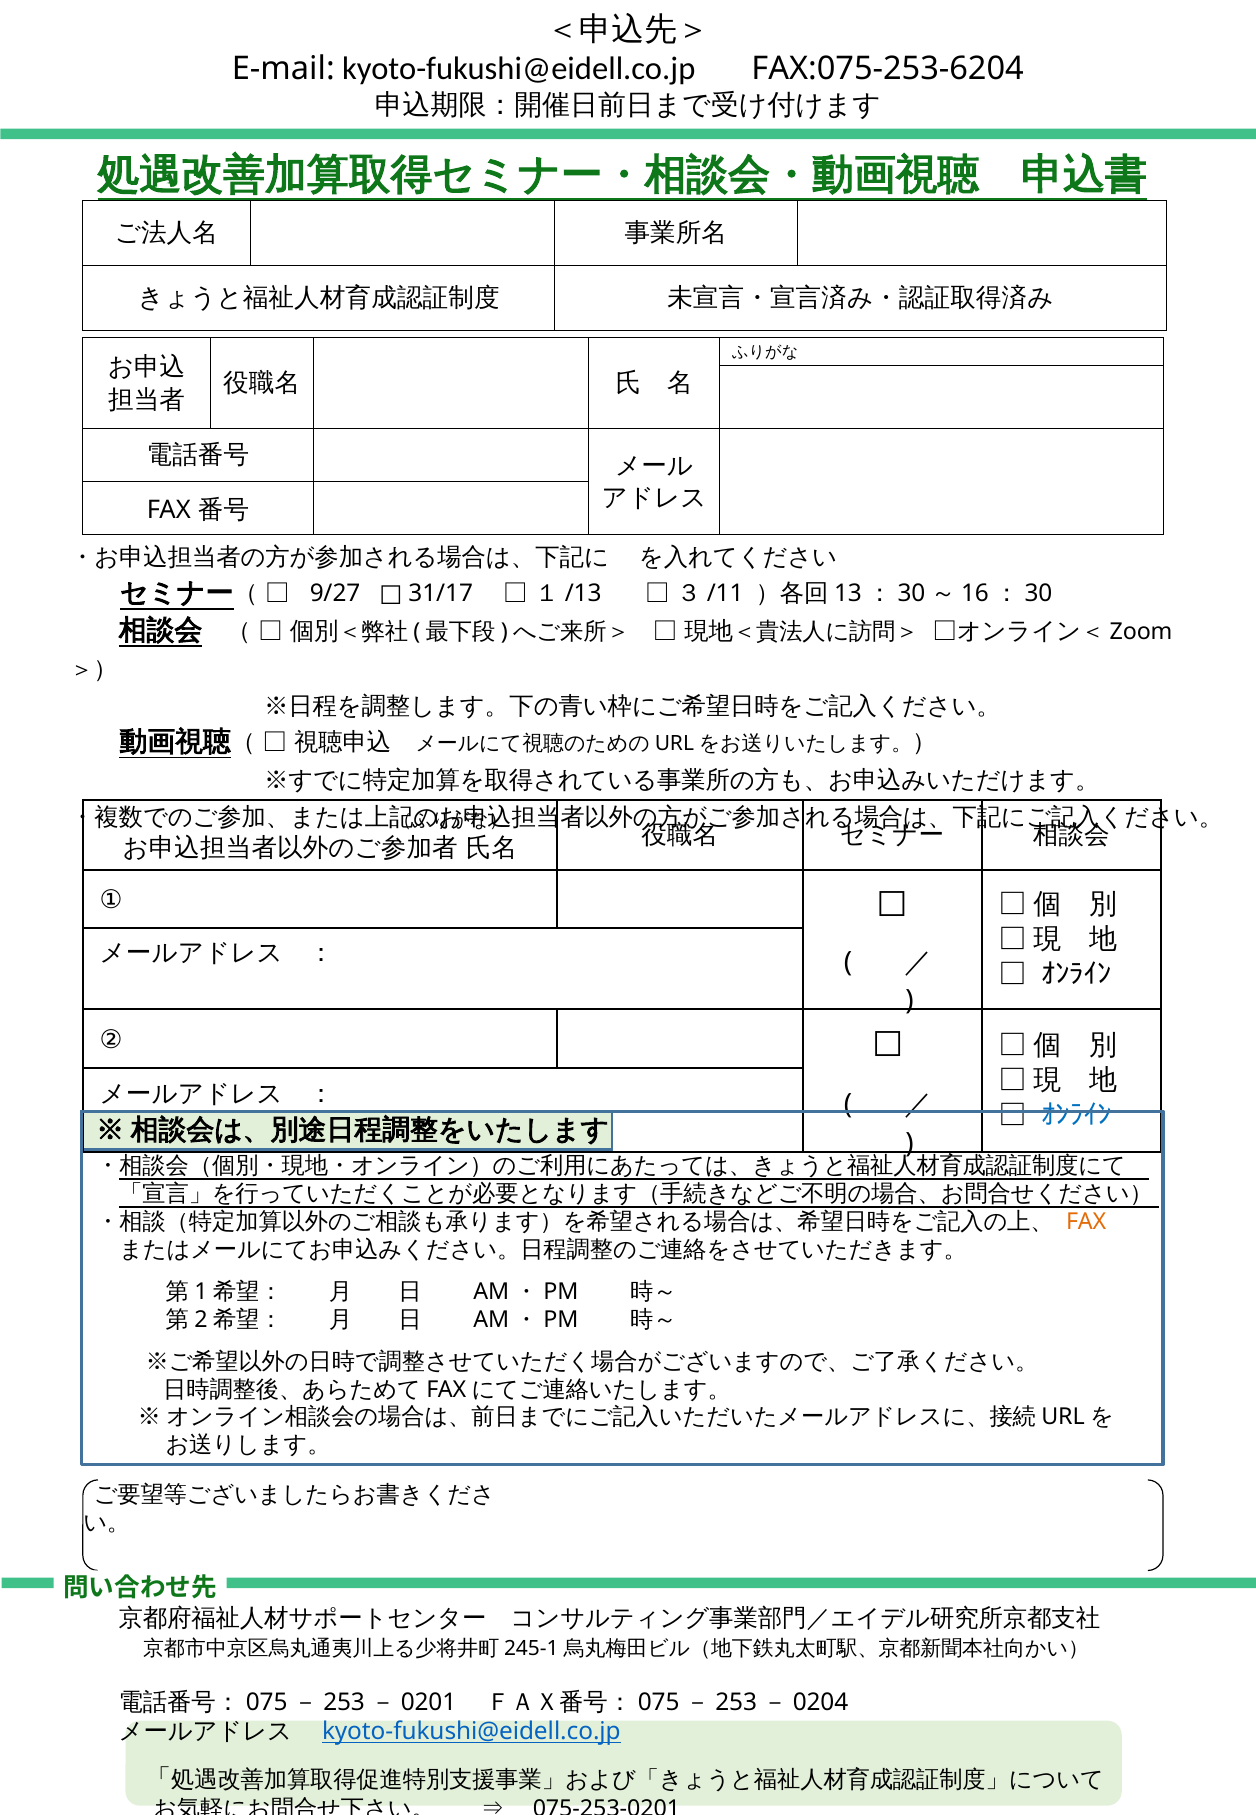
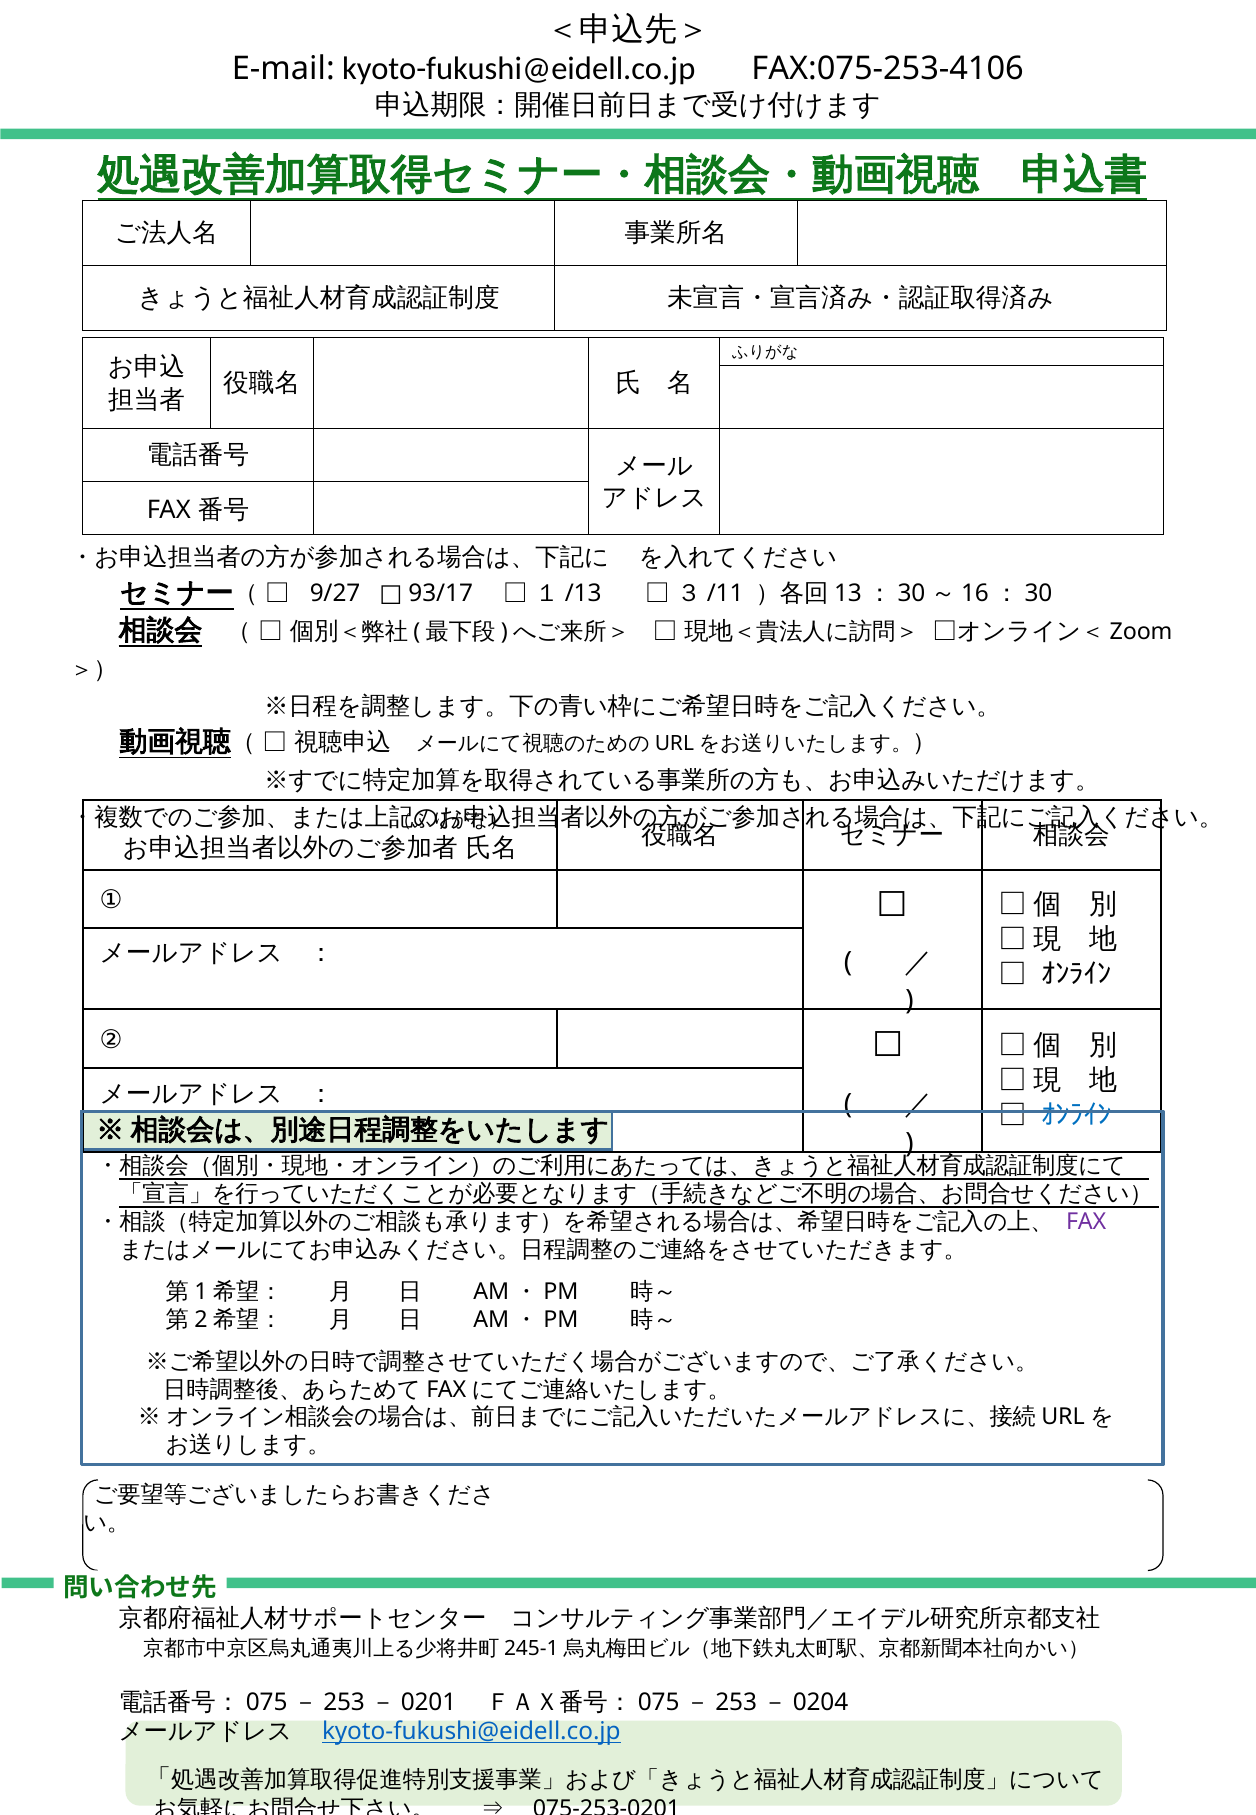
FAX:075-253-6204: FAX:075-253-6204 -> FAX:075-253-4106 (888, 69)
31/17: 31/17 -> 93/17 (441, 594)
FAX colour: orange -> purple (1086, 1221)
